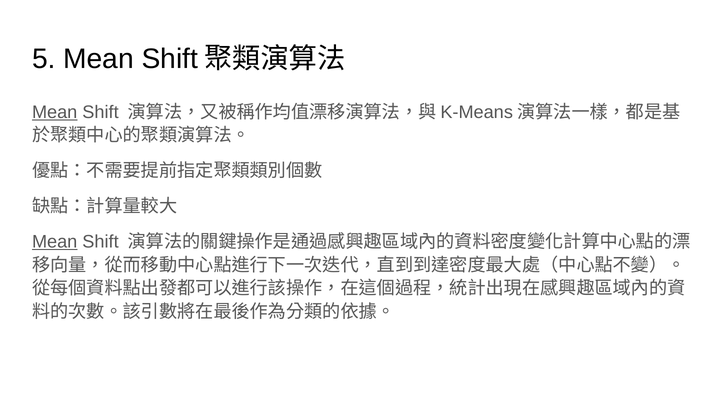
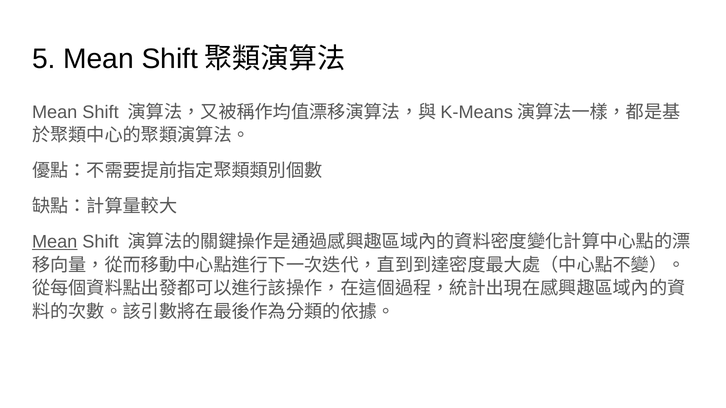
Mean underline: present -> none (55, 112)
